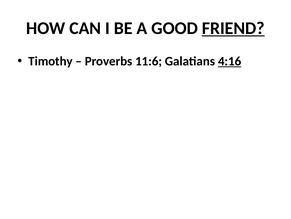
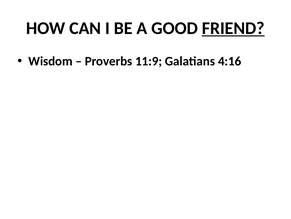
Timothy: Timothy -> Wisdom (50, 61)
11:6: 11:6 -> 11:9 (149, 61)
4:16 underline: present -> none (230, 61)
